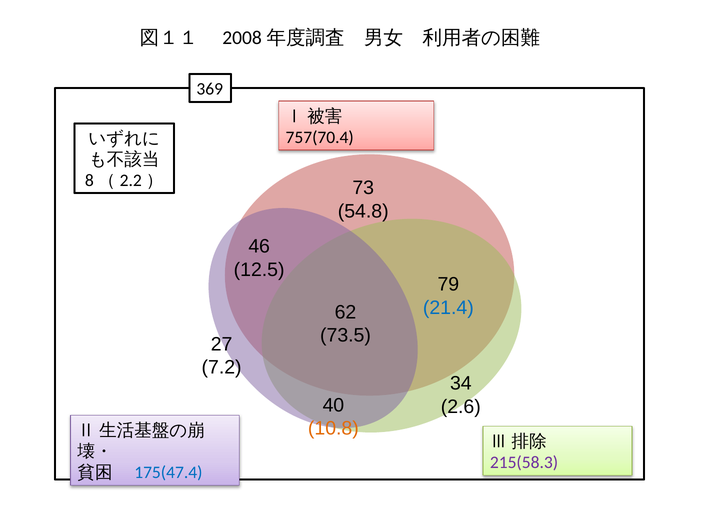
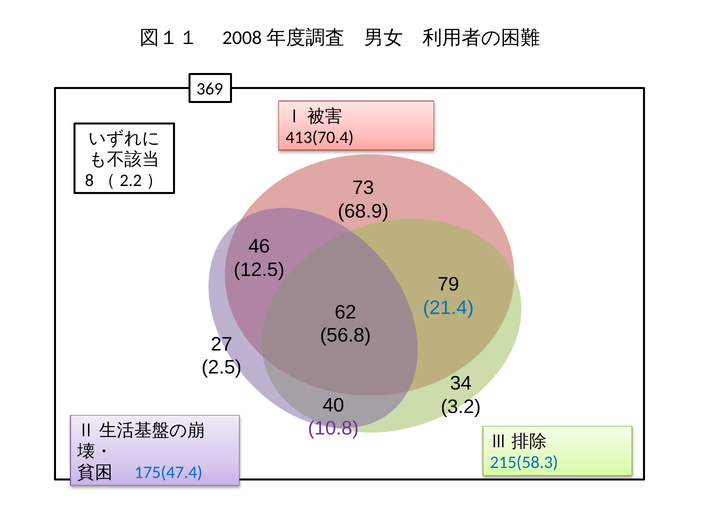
757(70.4: 757(70.4 -> 413(70.4 (320, 137)
54.8: 54.8 -> 68.9 (363, 212)
73.5: 73.5 -> 56.8 (346, 336)
7.2: 7.2 -> 2.5 (222, 368)
2.6: 2.6 -> 3.2 (461, 407)
10.8 colour: orange -> purple (333, 429)
215(58.3 colour: purple -> blue (524, 463)
